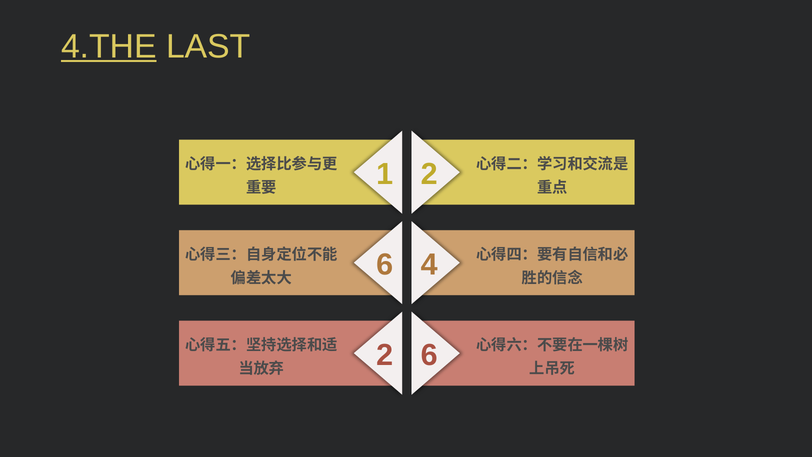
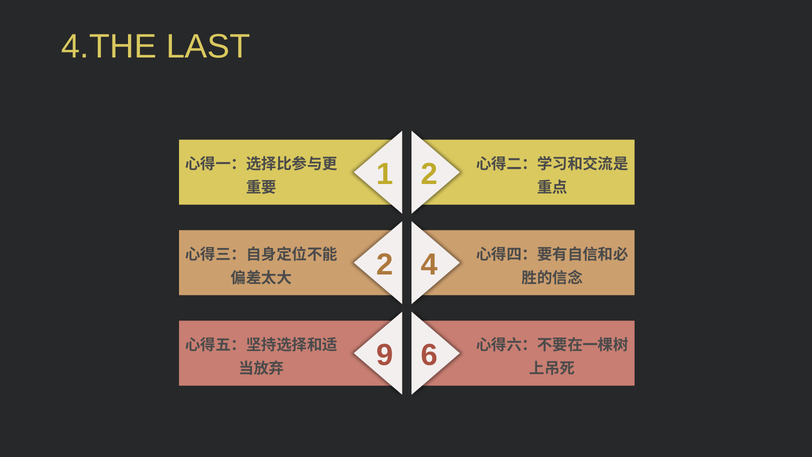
4.THE underline: present -> none (109, 46)
6: 6 -> 2 (385, 265)
2: 2 -> 9 (385, 355)
